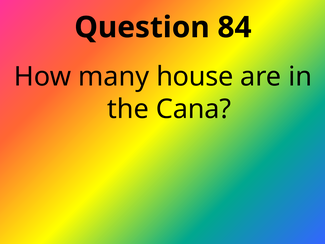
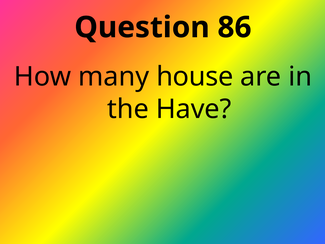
84: 84 -> 86 (234, 27)
Cana: Cana -> Have (194, 109)
